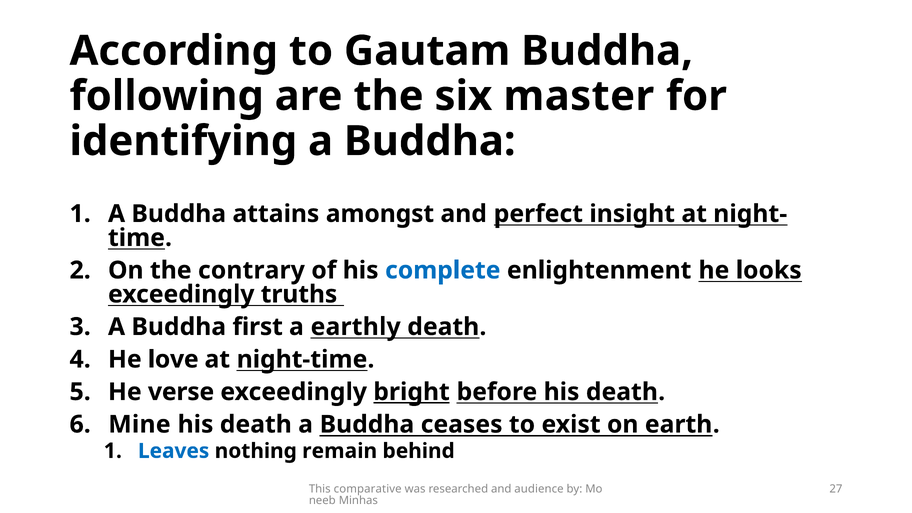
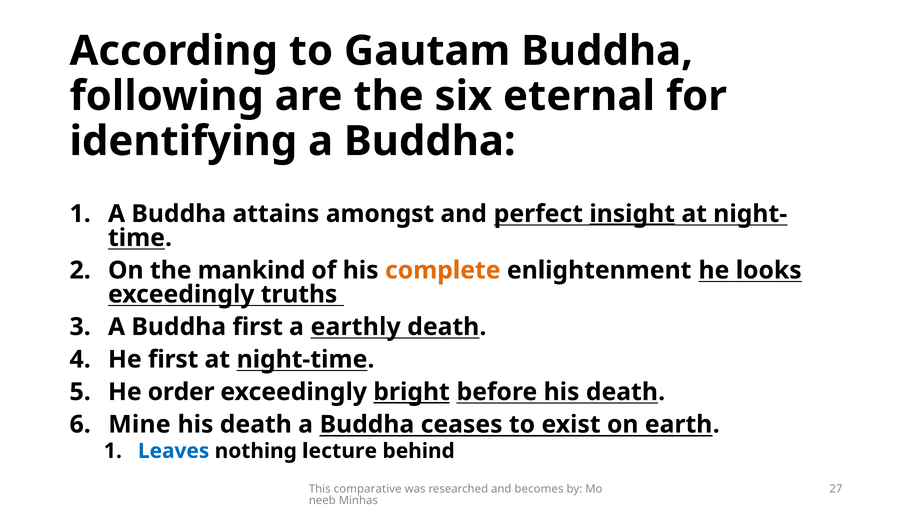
master: master -> eternal (579, 96)
insight underline: none -> present (632, 214)
contrary: contrary -> mankind (252, 270)
complete colour: blue -> orange (443, 270)
He love: love -> first (173, 359)
verse: verse -> order (181, 392)
remain: remain -> lecture (340, 451)
audience: audience -> becomes (539, 489)
